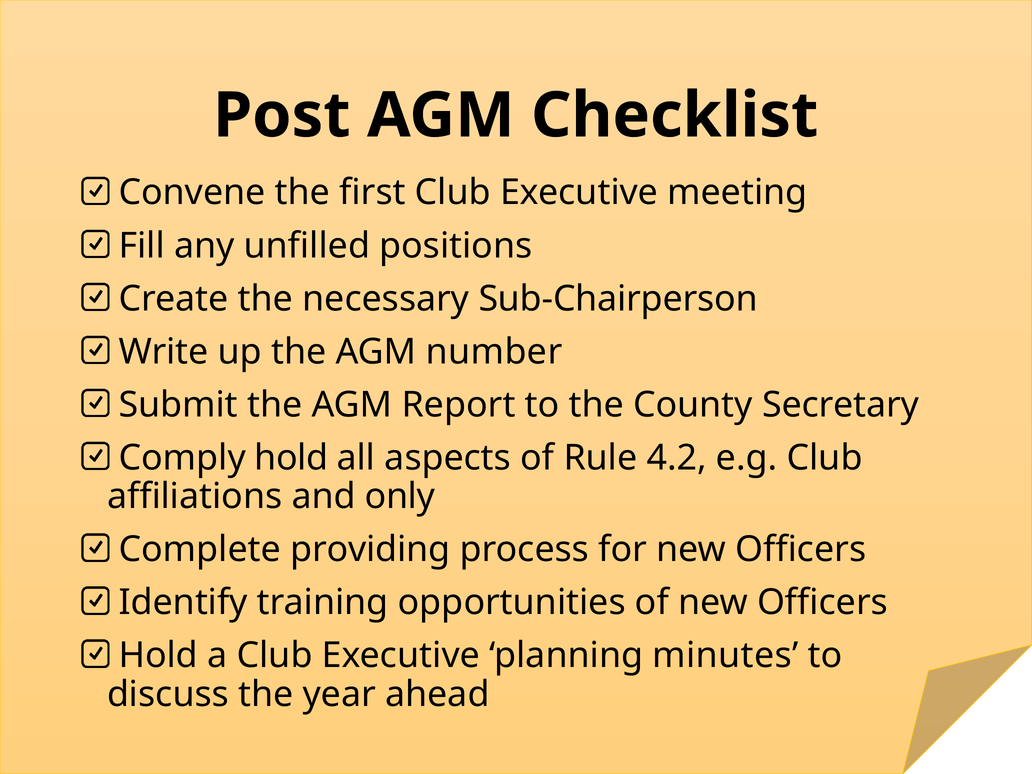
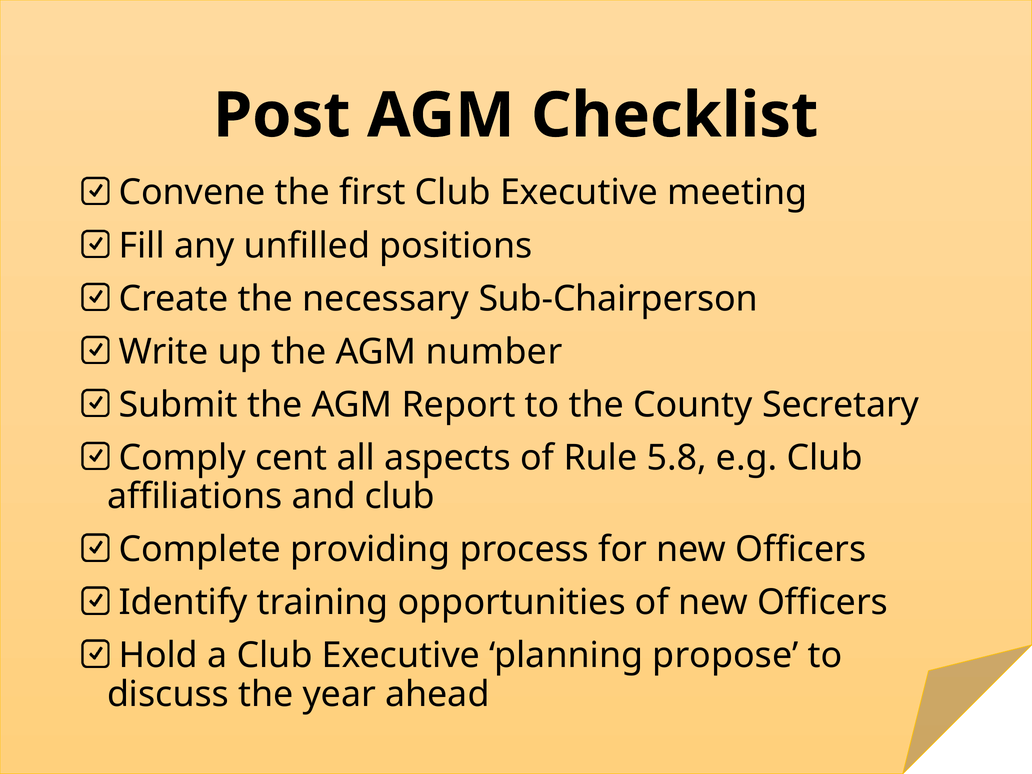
Comply hold: hold -> cent (291, 458)
4.2: 4.2 -> 5.8 (677, 458)
and only: only -> club (400, 496)
minutes: minutes -> propose (726, 656)
